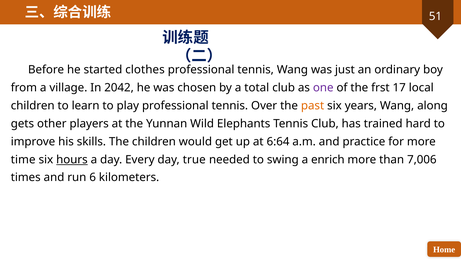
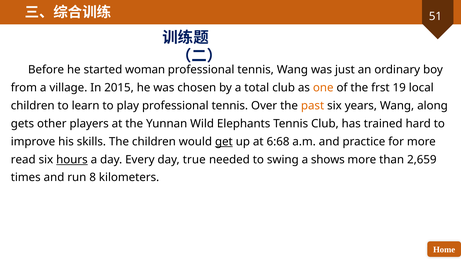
clothes: clothes -> woman (145, 70)
2042: 2042 -> 2015 (119, 88)
one colour: purple -> orange (323, 88)
17: 17 -> 19 (399, 88)
get underline: none -> present (224, 142)
6:64: 6:64 -> 6:68 (278, 142)
time: time -> read (23, 160)
enrich: enrich -> shows (328, 160)
7,006: 7,006 -> 2,659 (422, 160)
6: 6 -> 8 (93, 178)
